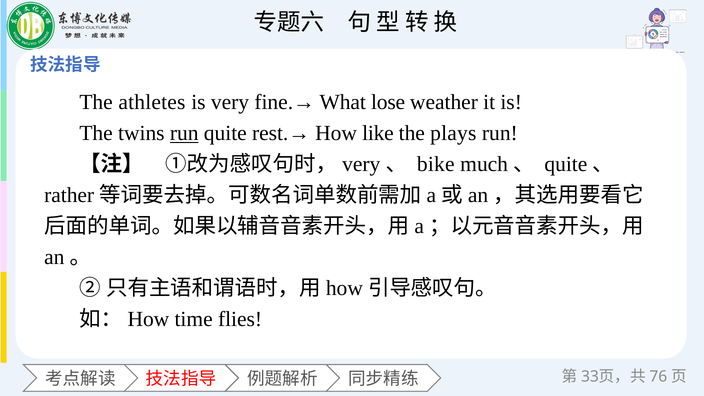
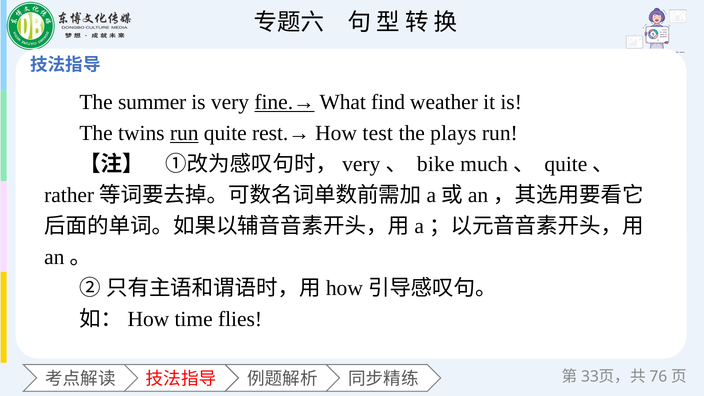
athletes: athletes -> summer (152, 102)
fine.→ underline: none -> present (285, 102)
lose: lose -> find (388, 102)
like: like -> test (378, 133)
